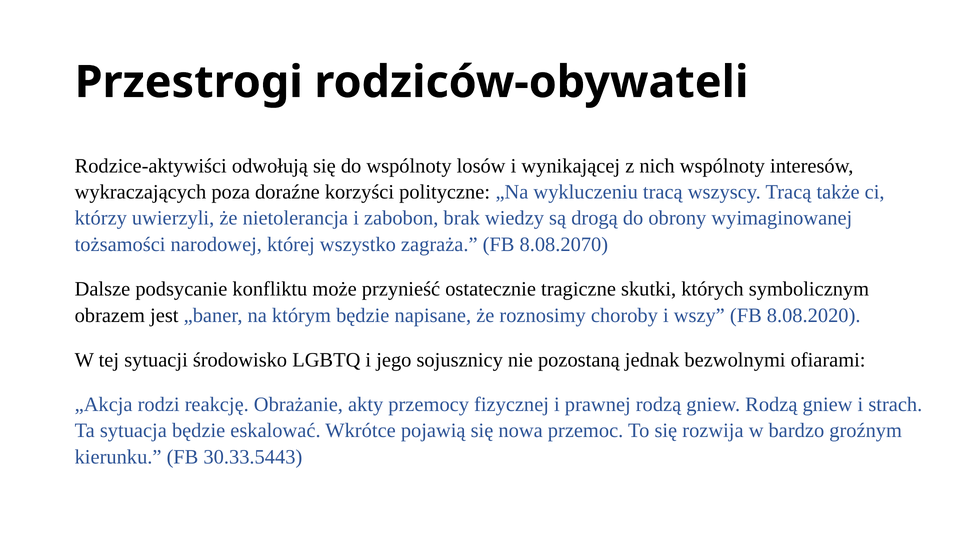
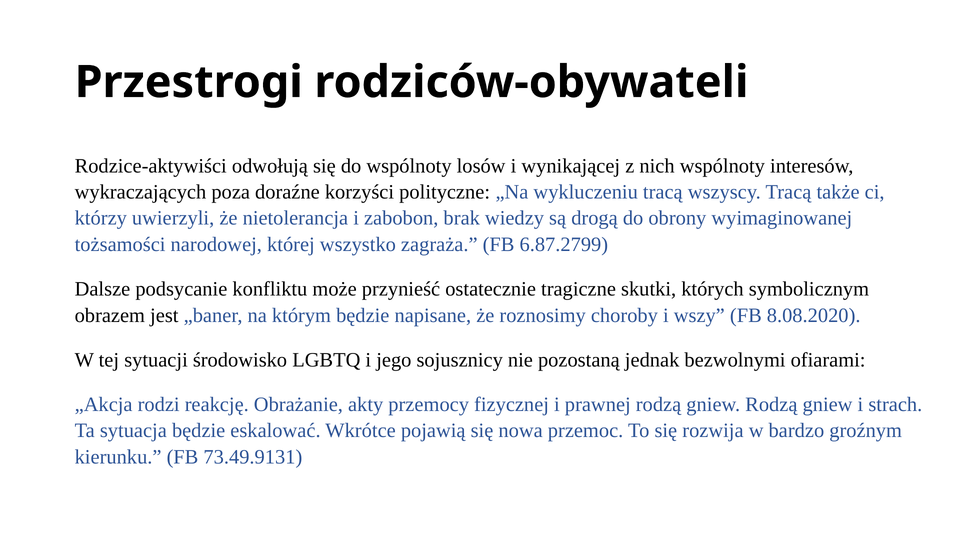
8.08.2070: 8.08.2070 -> 6.87.2799 (564, 245)
30.33.5443: 30.33.5443 -> 73.49.9131 (253, 457)
